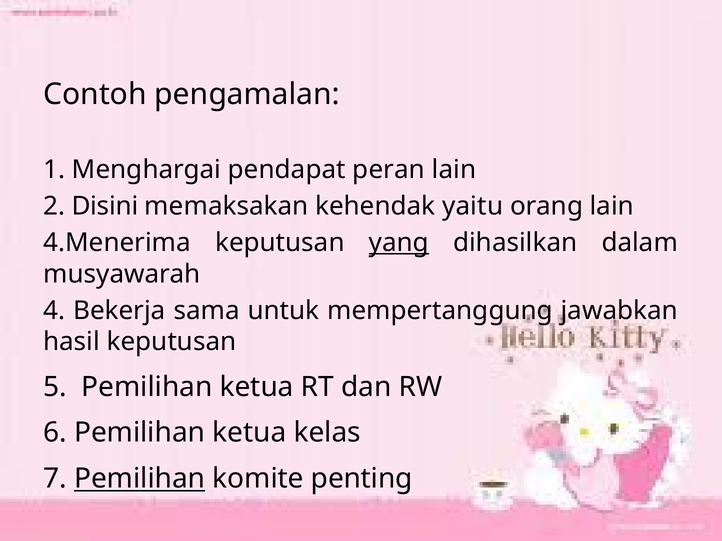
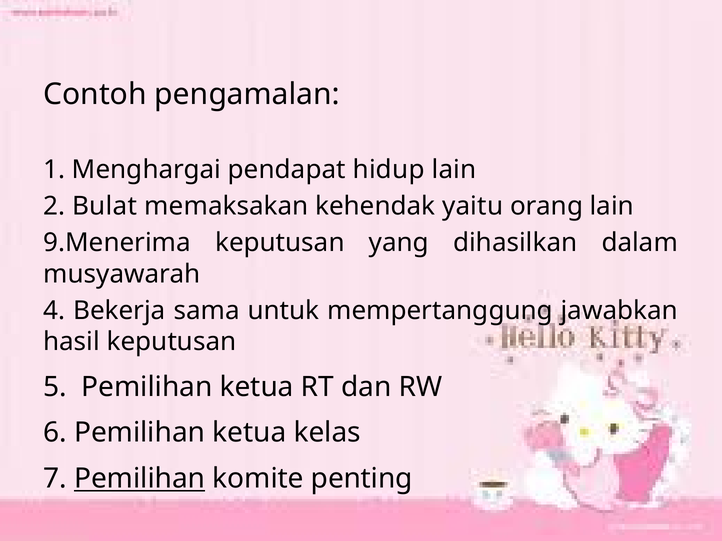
peran: peran -> hidup (389, 170)
Disini: Disini -> Bulat (105, 206)
4.Menerima: 4.Menerima -> 9.Menerima (117, 243)
yang underline: present -> none (399, 243)
